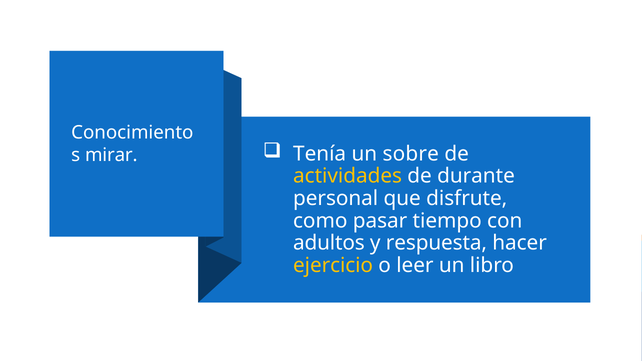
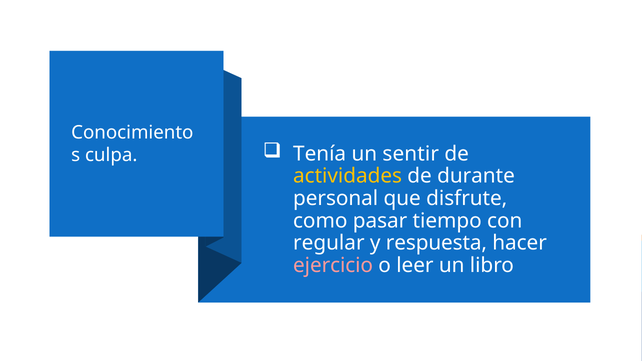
sobre: sobre -> sentir (411, 154)
mirar: mirar -> culpa (111, 155)
adultos: adultos -> regular (329, 243)
ejercicio colour: yellow -> pink (333, 266)
